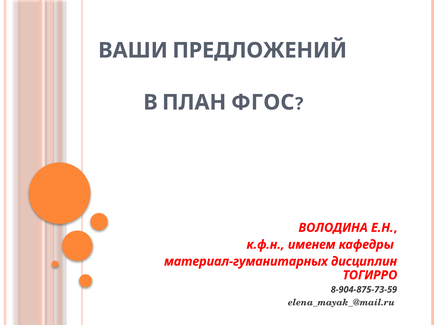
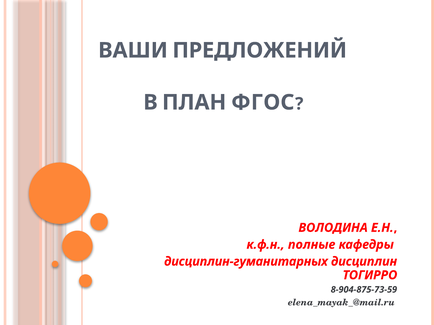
именем: именем -> полные (312, 245)
материал-гуманитарных: материал-гуманитарных -> дисциплин-гуманитарных (246, 262)
